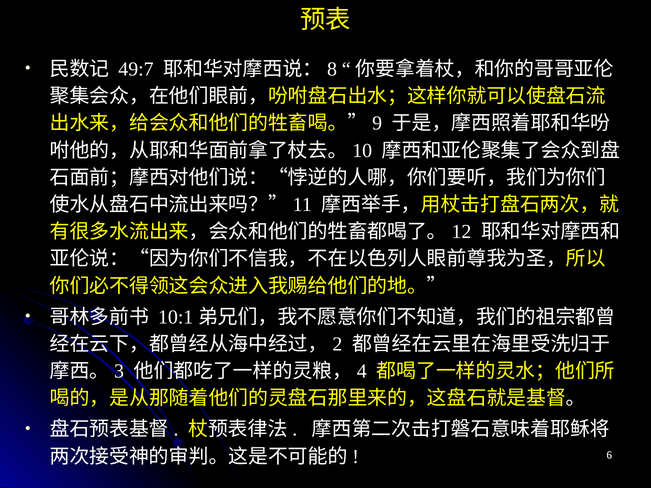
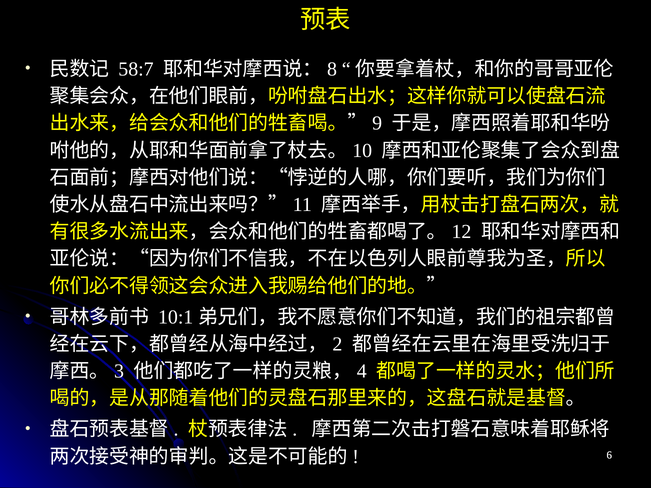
49:7: 49:7 -> 58:7 (136, 69)
